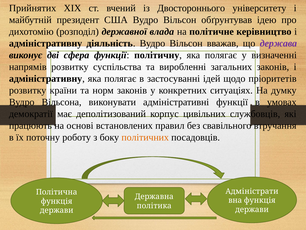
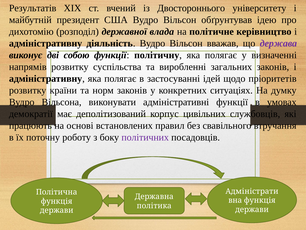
Прийнятих: Прийнятих -> Результатів (33, 8)
сфера: сфера -> собою (77, 55)
політичних colour: orange -> purple (145, 137)
